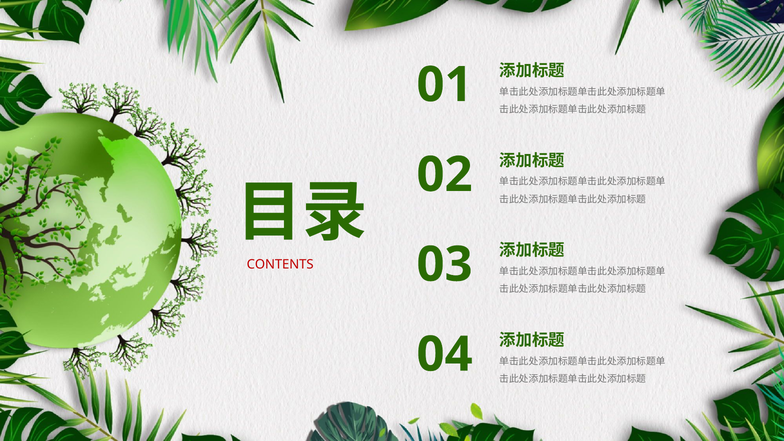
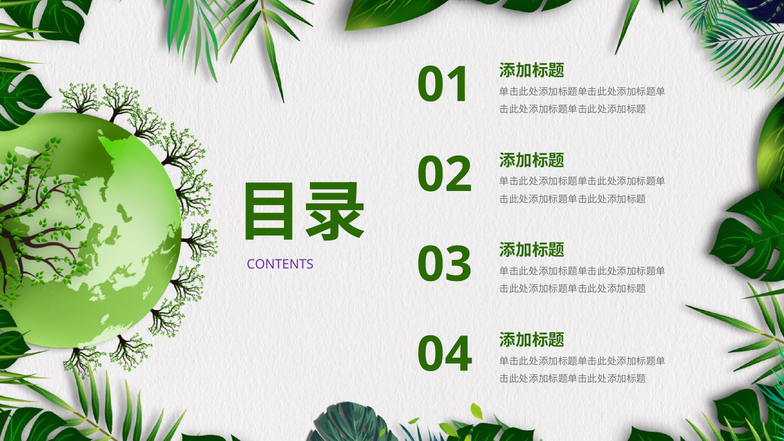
CONTENTS colour: red -> purple (280, 264)
